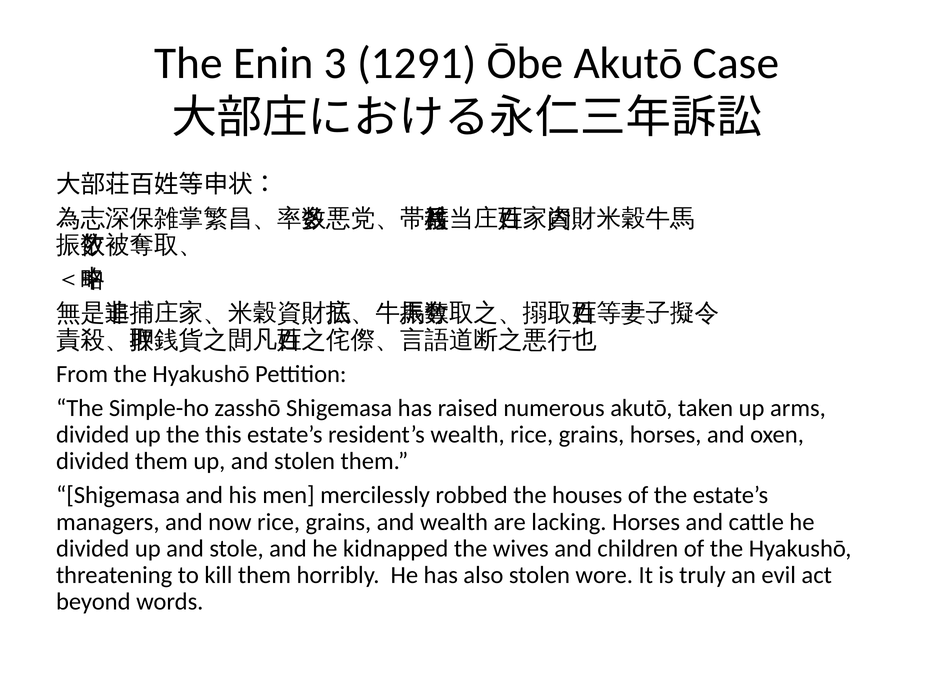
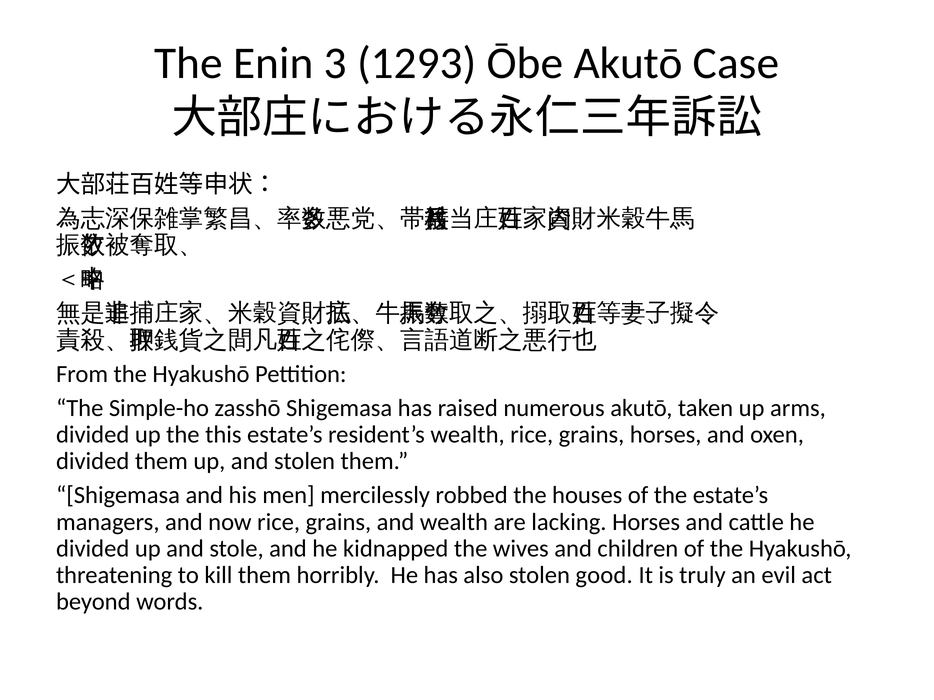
1291: 1291 -> 1293 (417, 63)
wore: wore -> good (604, 576)
